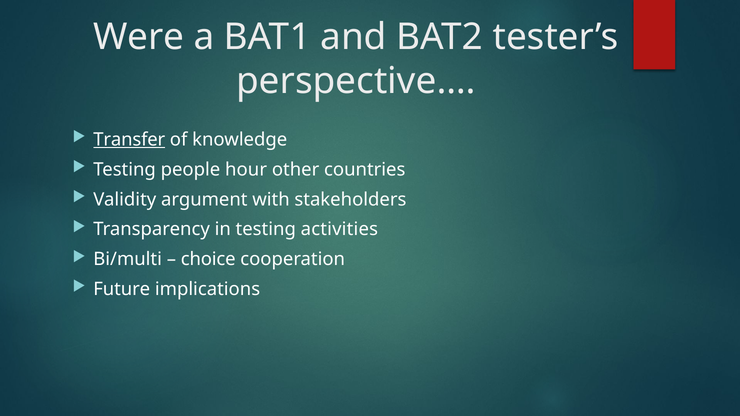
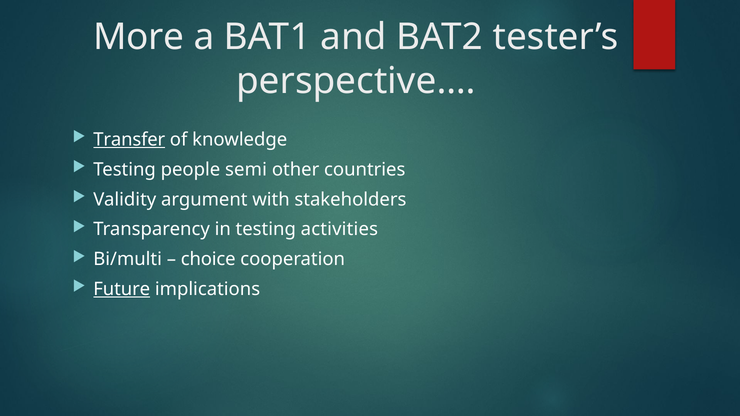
Were: Were -> More (139, 37)
hour: hour -> semi (246, 170)
Future underline: none -> present (122, 289)
